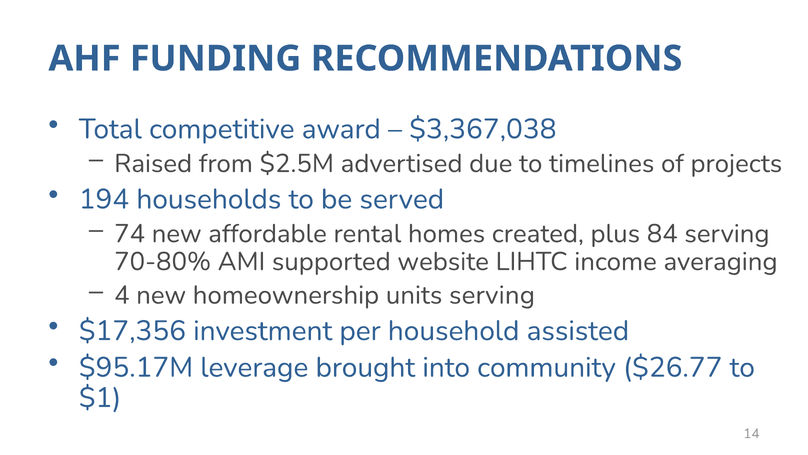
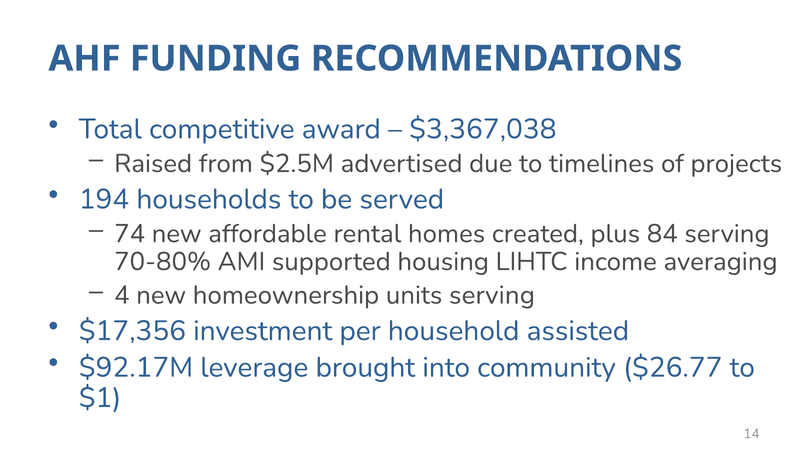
website: website -> housing (443, 261)
$95.17M: $95.17M -> $92.17M (136, 367)
